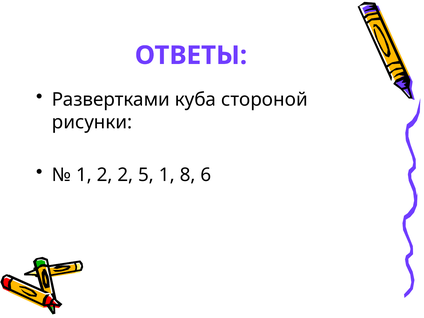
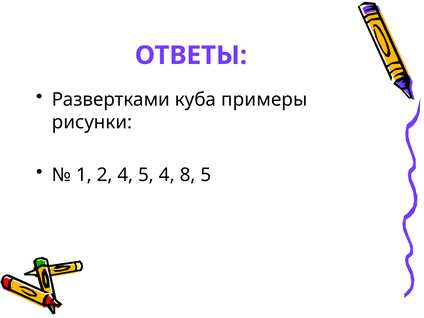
стороной: стороной -> примеры (264, 100)
2 2: 2 -> 4 (125, 175)
5 1: 1 -> 4 (167, 175)
8 6: 6 -> 5 (206, 175)
